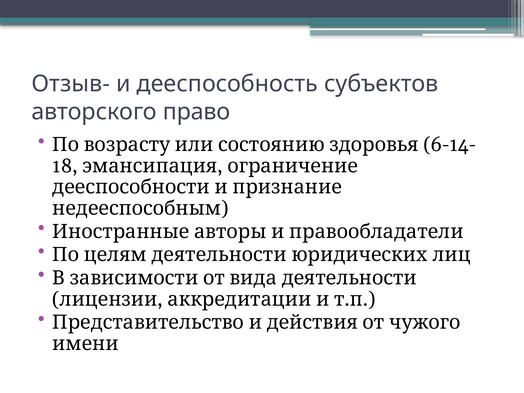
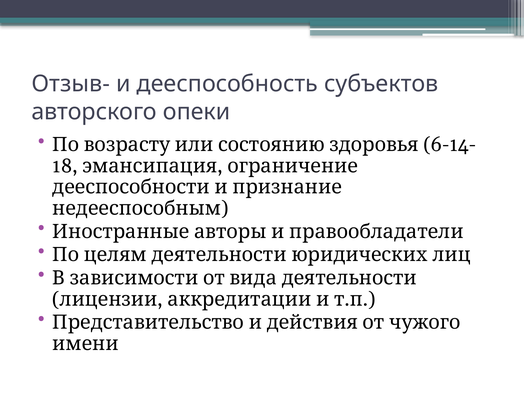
право: право -> опеки (197, 112)
